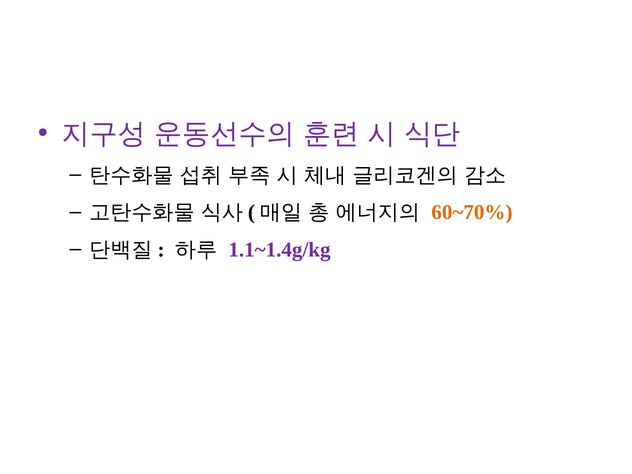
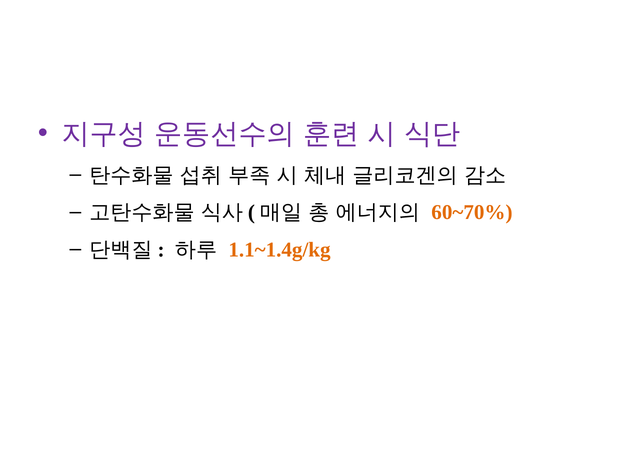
1.1~1.4g/kg colour: purple -> orange (279, 250)
